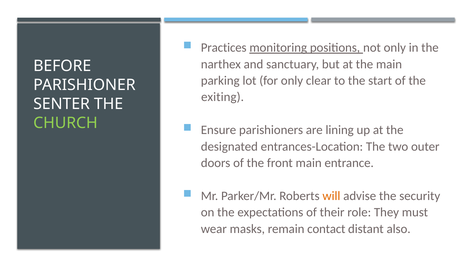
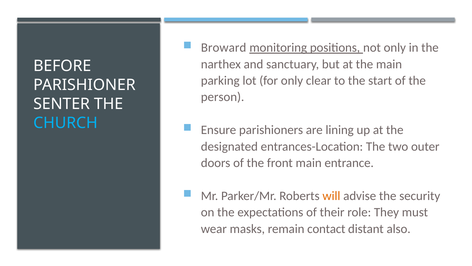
Practices: Practices -> Broward (224, 48)
exiting: exiting -> person (223, 97)
CHURCH colour: light green -> light blue (66, 123)
